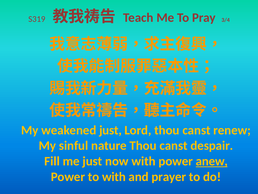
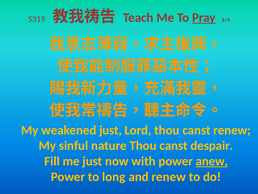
Pray underline: none -> present (204, 18)
to with: with -> long (114, 176)
and prayer: prayer -> renew (169, 176)
